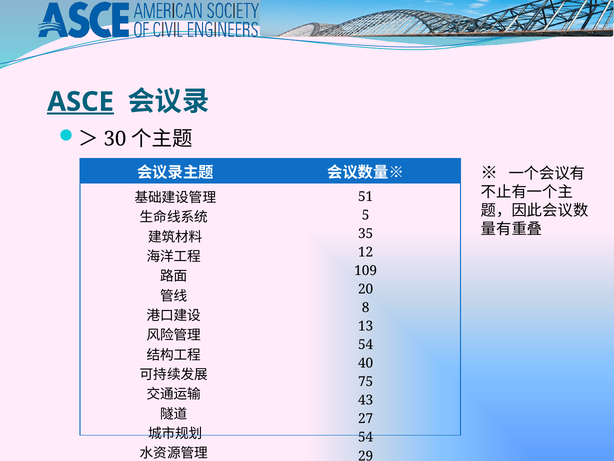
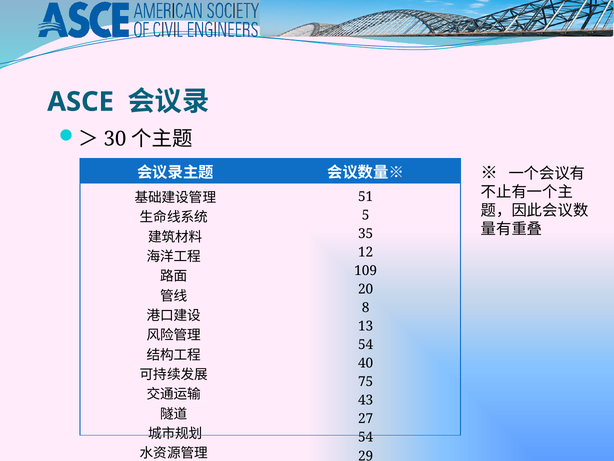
ASCE underline: present -> none (81, 102)
